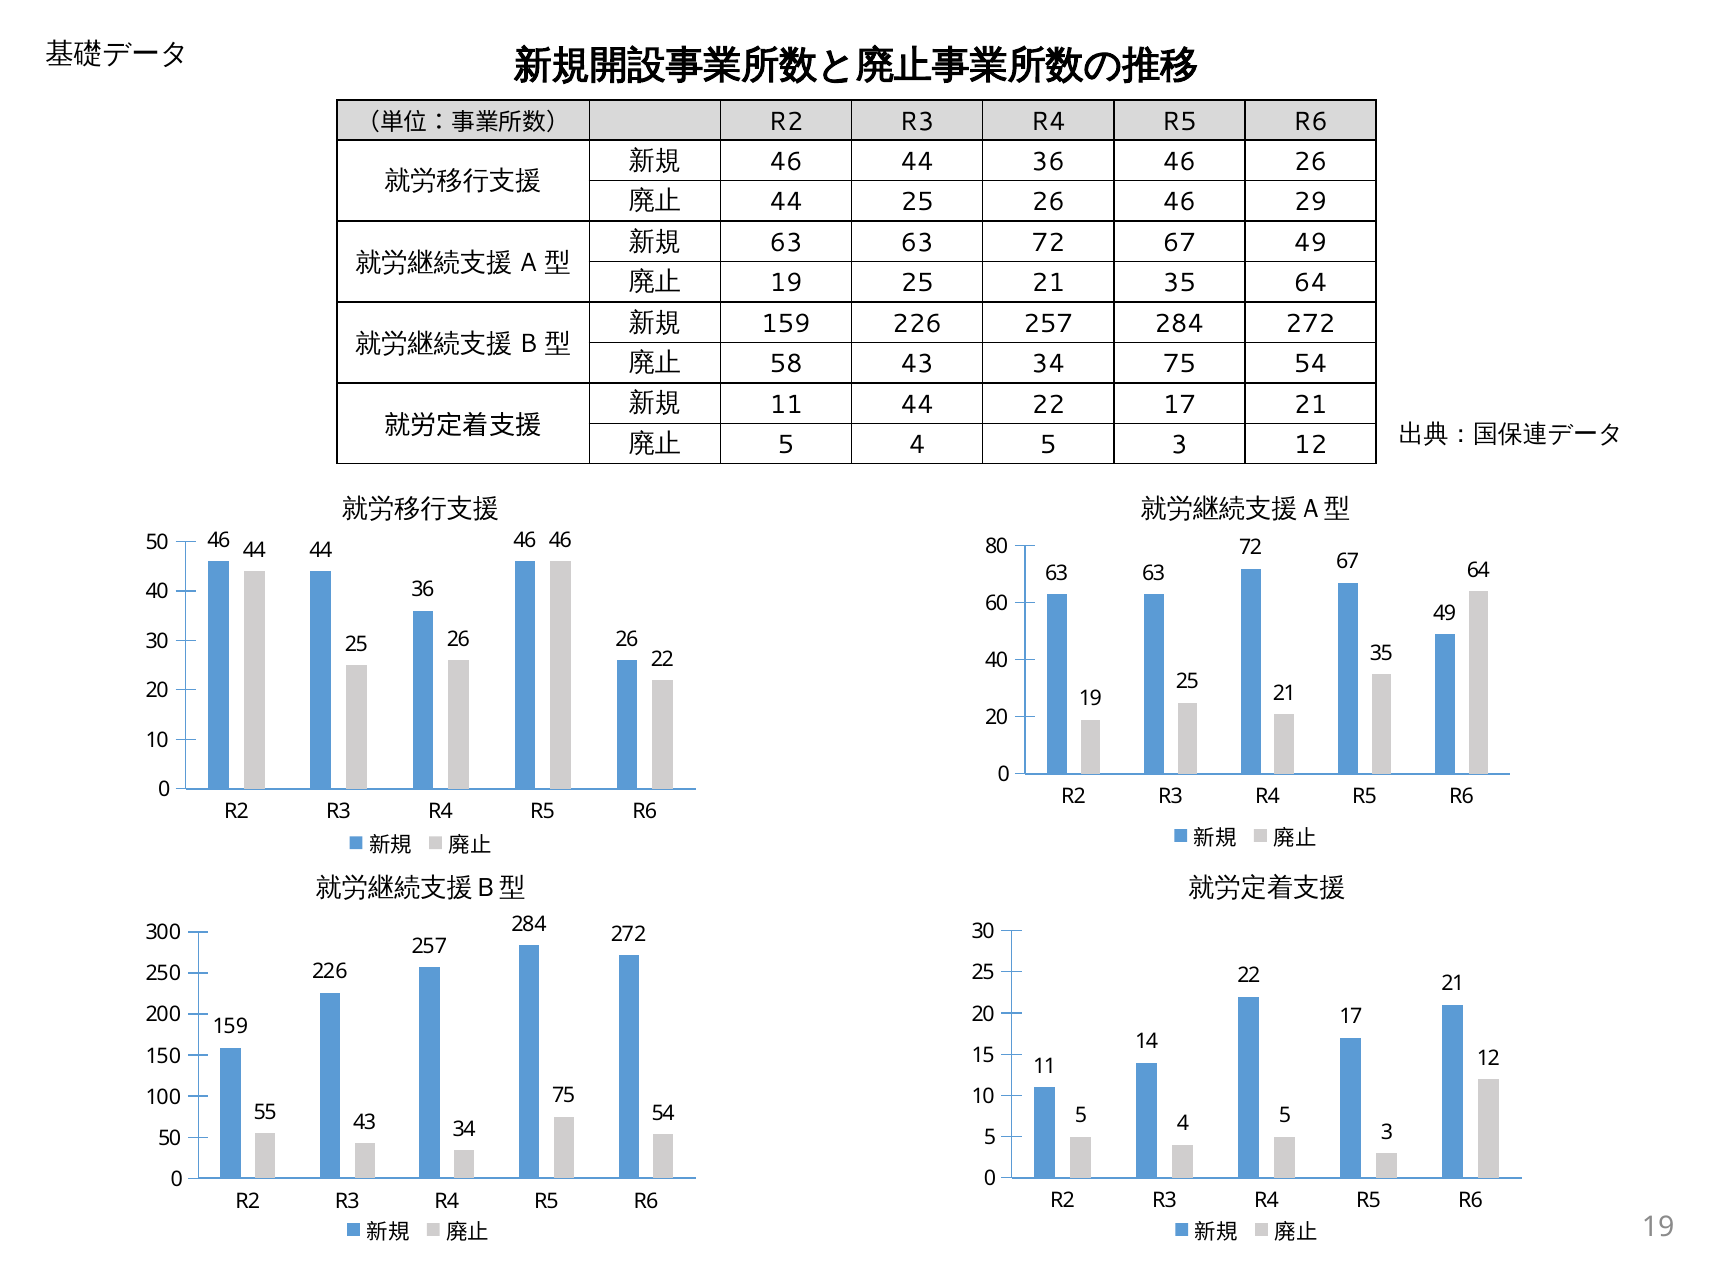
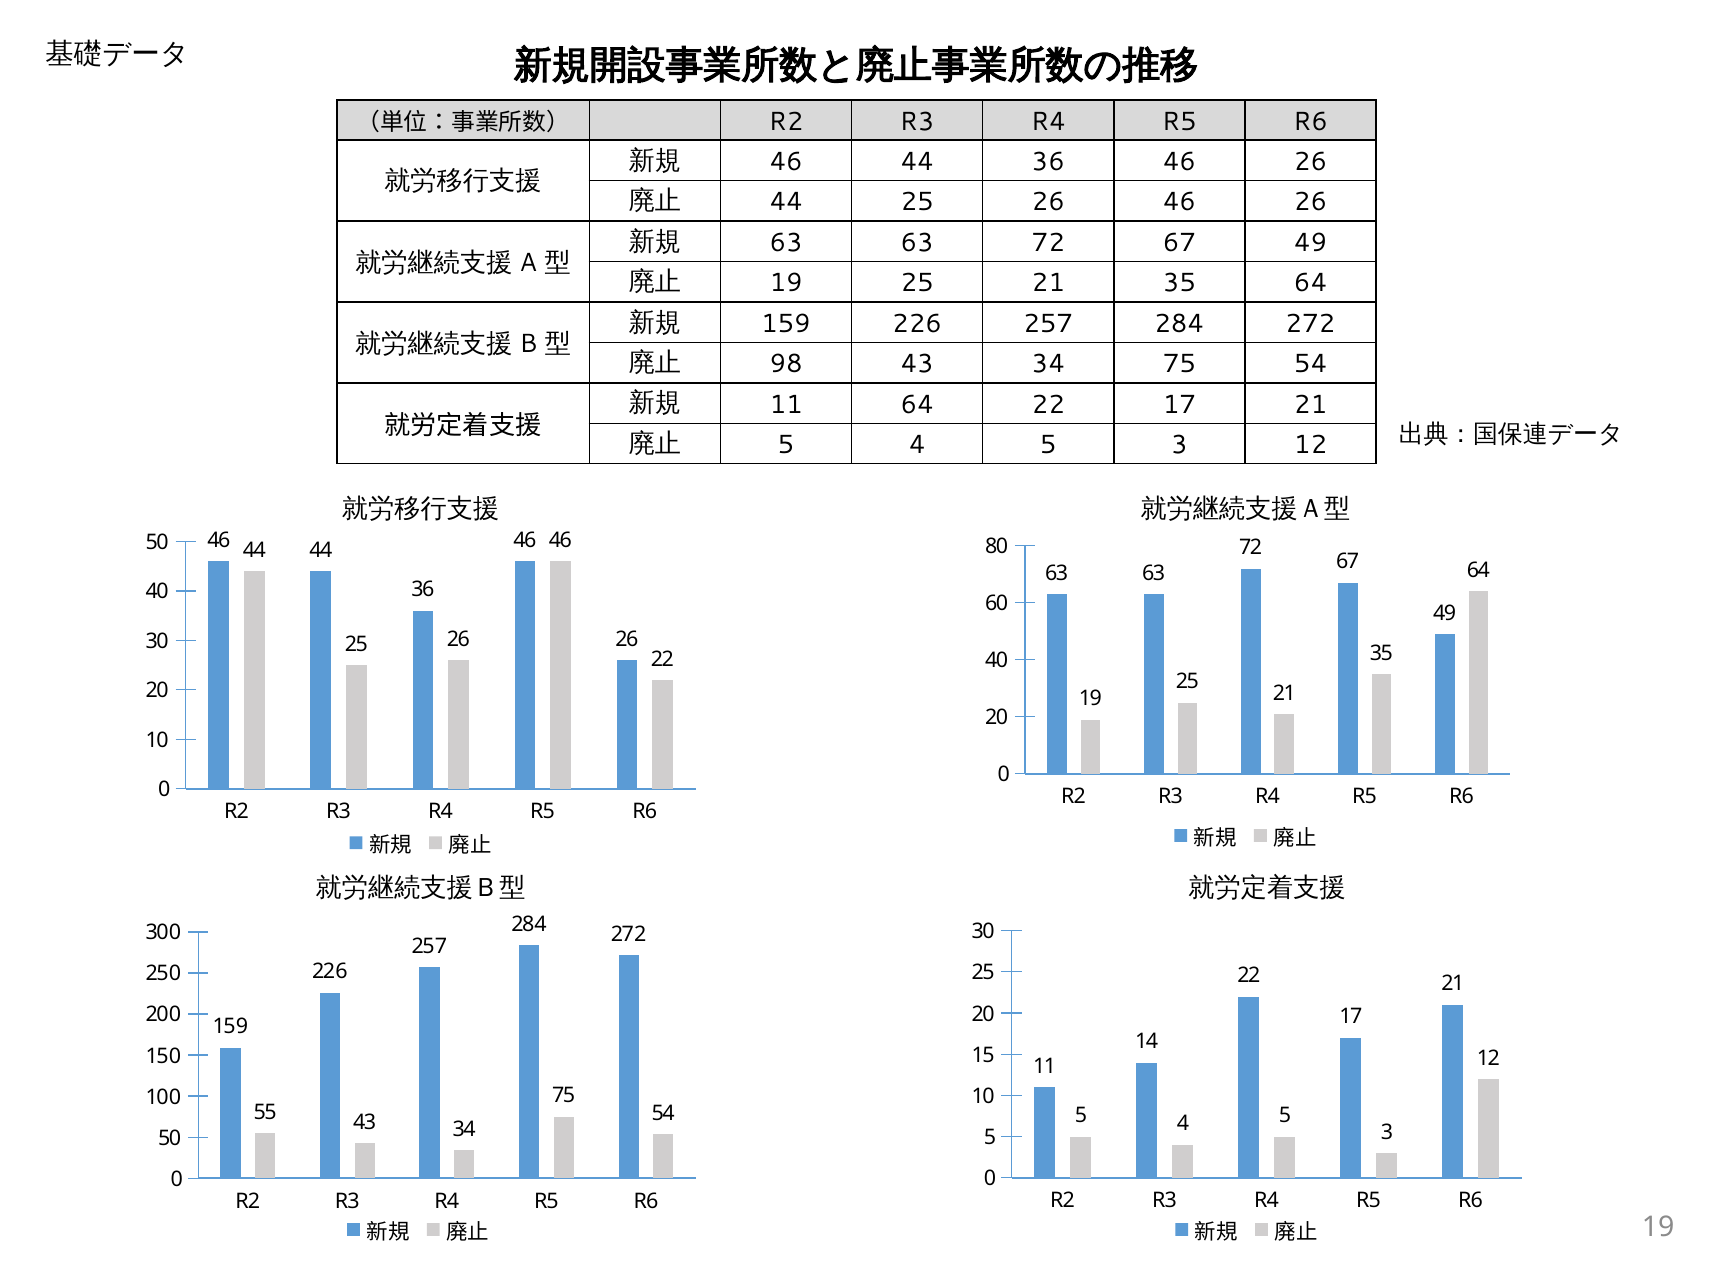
26 46 29: 29 -> 26 (1311, 202)
58: 58 -> 98 (786, 364)
11 44: 44 -> 64 (917, 405)
